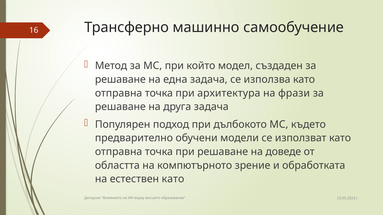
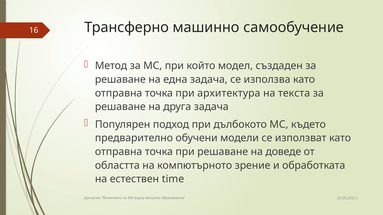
фpaзи: фpaзи -> текста (294, 93)
естествен като: като -> time (173, 179)
